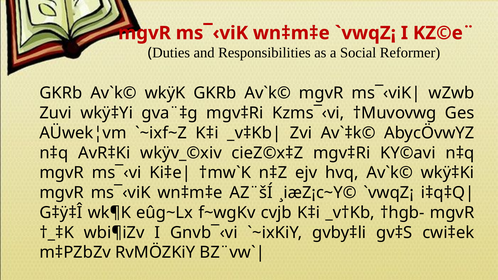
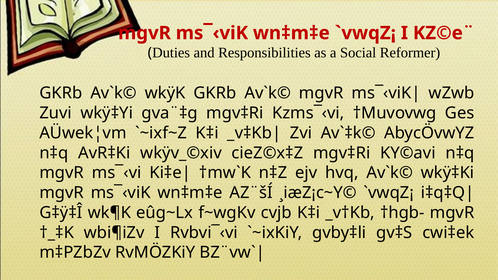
Gnvb¯‹vi: Gnvb¯‹vi -> Rvbvi¯‹vi (204, 233)
